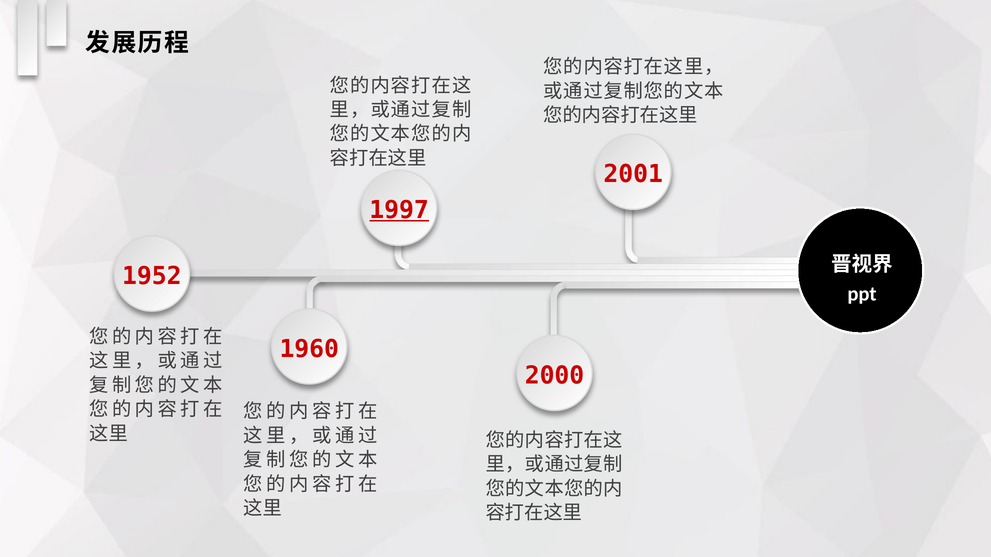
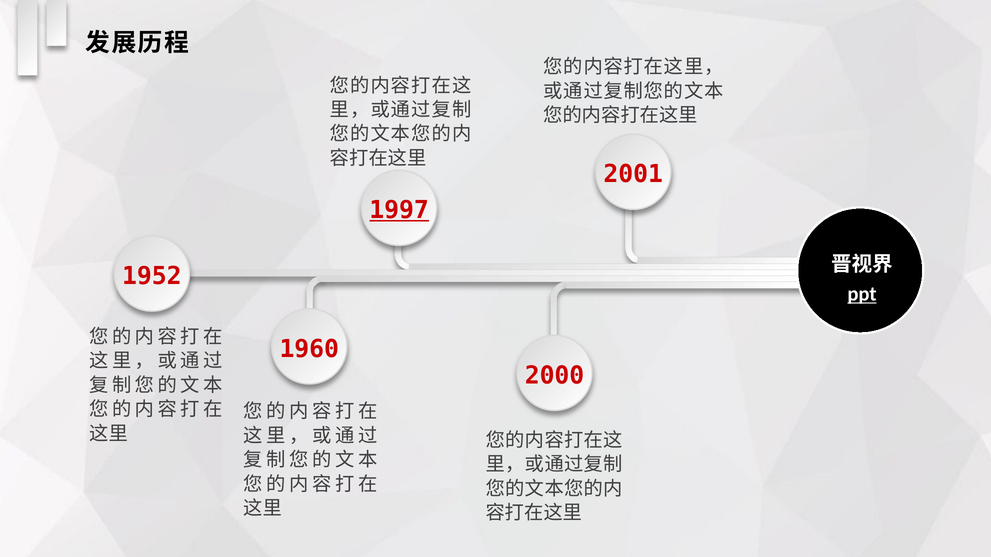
ppt underline: none -> present (862, 294)
